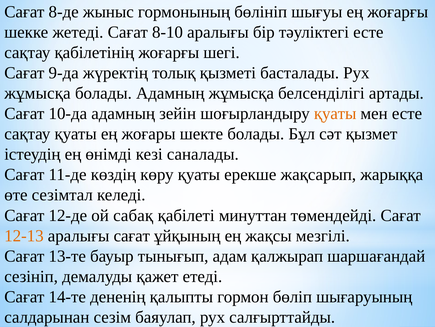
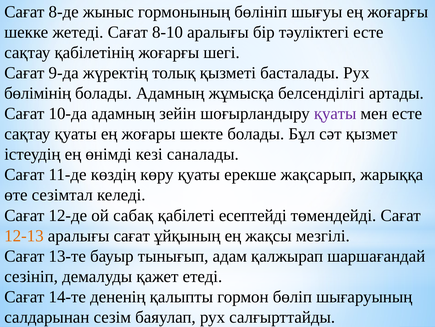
жұмысқа: жұмысқа -> бөлімінің (38, 93)
қуаты colour: orange -> purple (335, 113)
минуттан: минуттан -> есептейді (253, 215)
